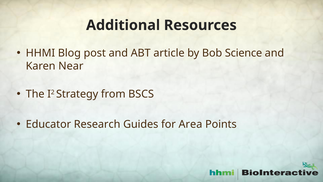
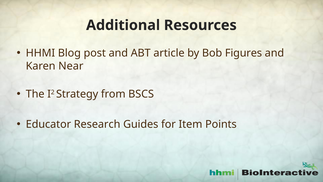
Science: Science -> Figures (243, 53)
Area: Area -> Item (190, 124)
